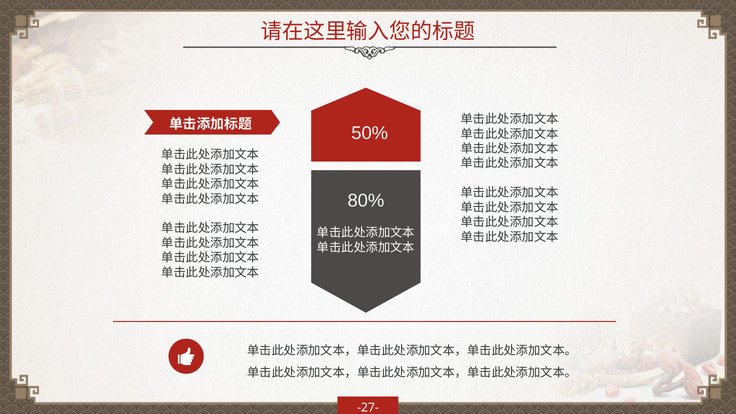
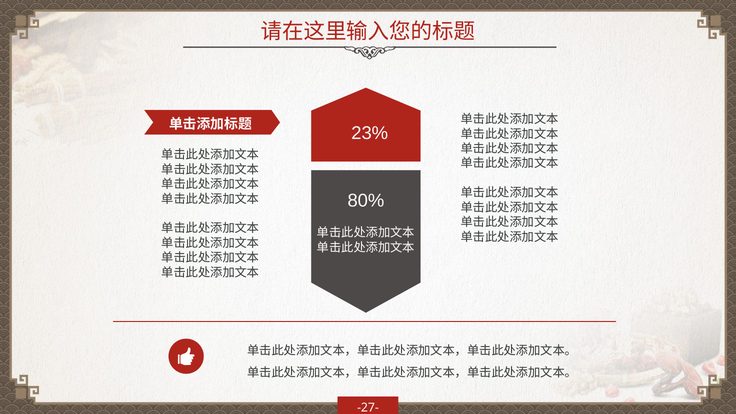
50%: 50% -> 23% (370, 133)
